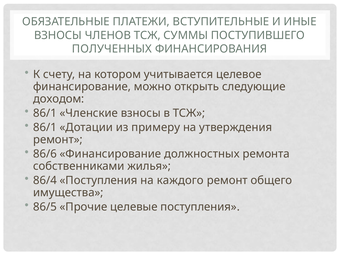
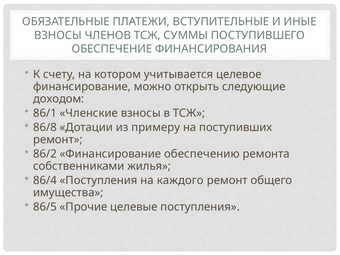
ПОЛУЧЕННЫХ: ПОЛУЧЕННЫХ -> ОБЕСПЕЧЕНИЕ (112, 49)
86/1: 86/1 -> 86/8 (45, 127)
утверждения: утверждения -> поступивших (236, 127)
86/6: 86/6 -> 86/2 (45, 154)
должностных: должностных -> обеспечению (202, 154)
